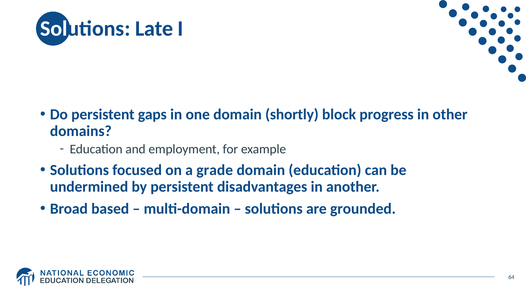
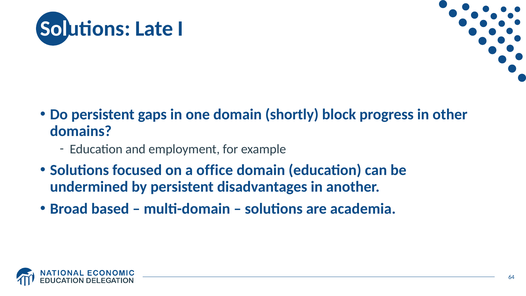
grade: grade -> office (215, 170)
grounded: grounded -> academia (363, 209)
